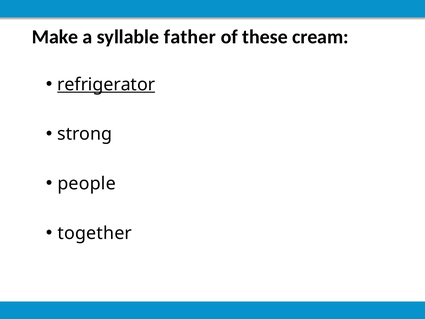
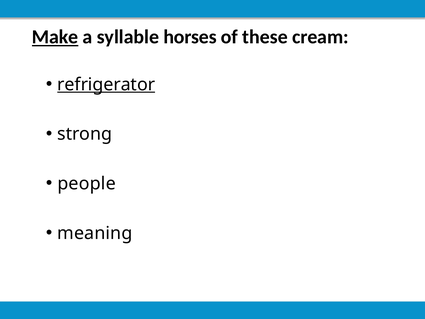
Make underline: none -> present (55, 37)
father: father -> horses (190, 37)
together: together -> meaning (95, 233)
